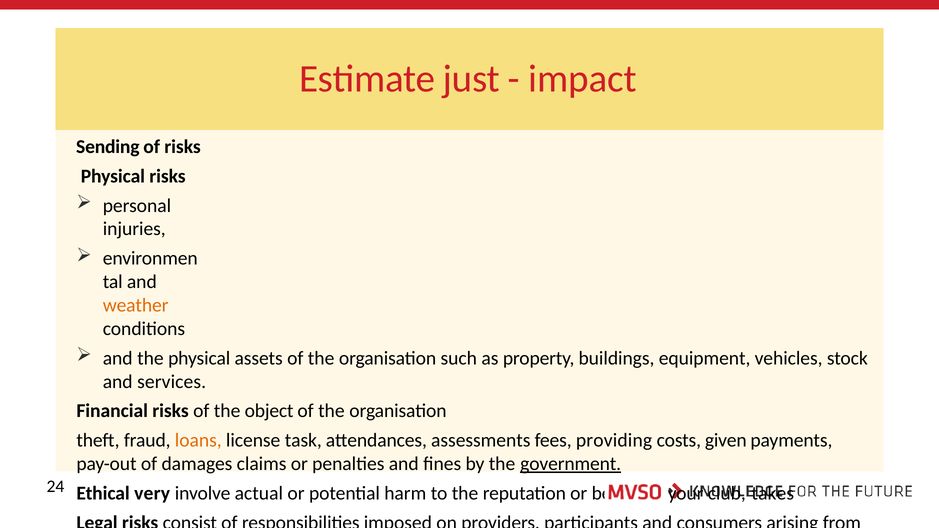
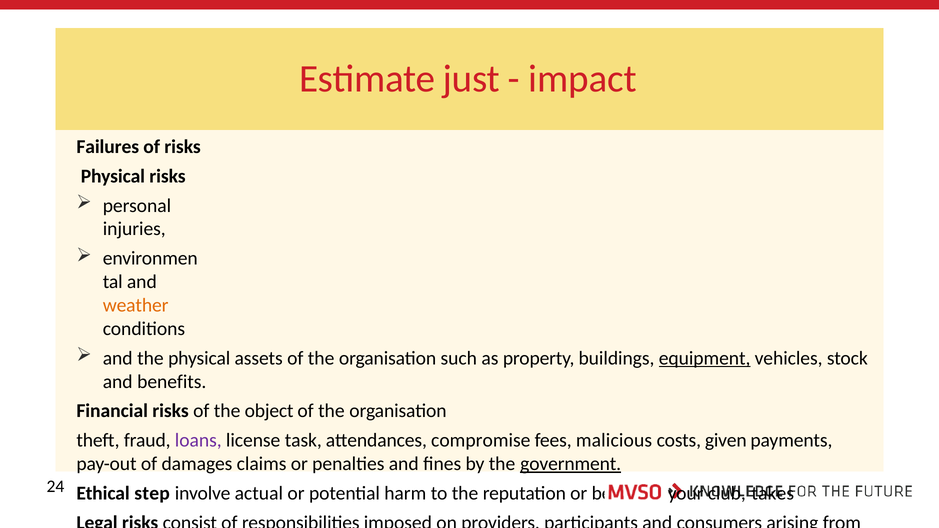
Sending: Sending -> Failures (108, 147)
equipment underline: none -> present (705, 358)
services: services -> benefits (172, 382)
loans colour: orange -> purple (198, 441)
assessments: assessments -> compromise (481, 441)
providing: providing -> malicious (614, 441)
very: very -> step (152, 493)
